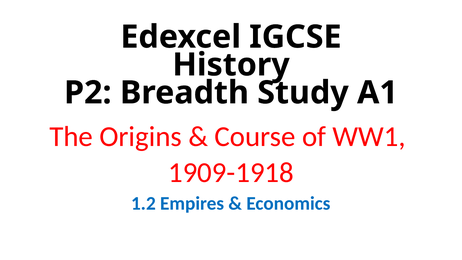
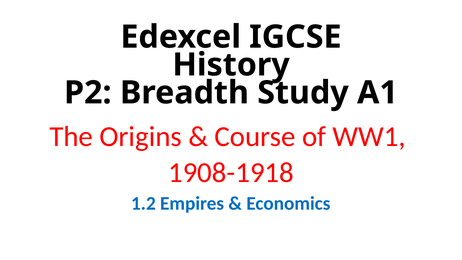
1909-1918: 1909-1918 -> 1908-1918 (231, 173)
